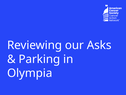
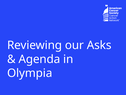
Parking: Parking -> Agenda (39, 59)
